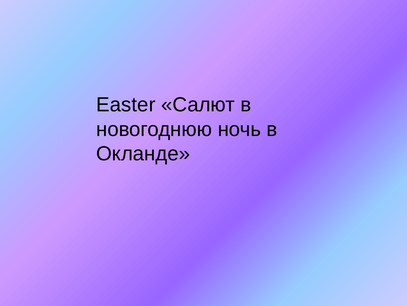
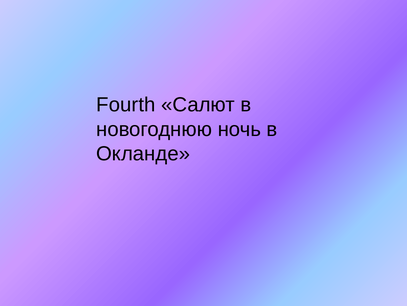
Easter: Easter -> Fourth (126, 105)
